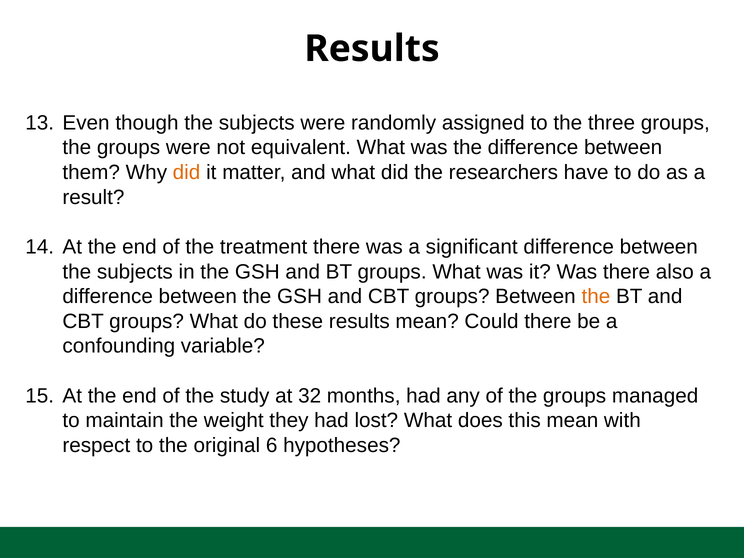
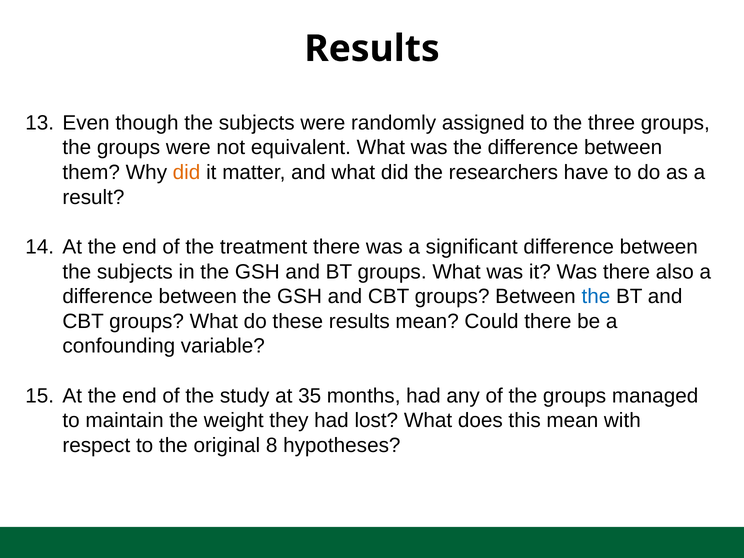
the colour: orange -> blue (596, 296)
32: 32 -> 35 (310, 396)
6: 6 -> 8 (272, 445)
